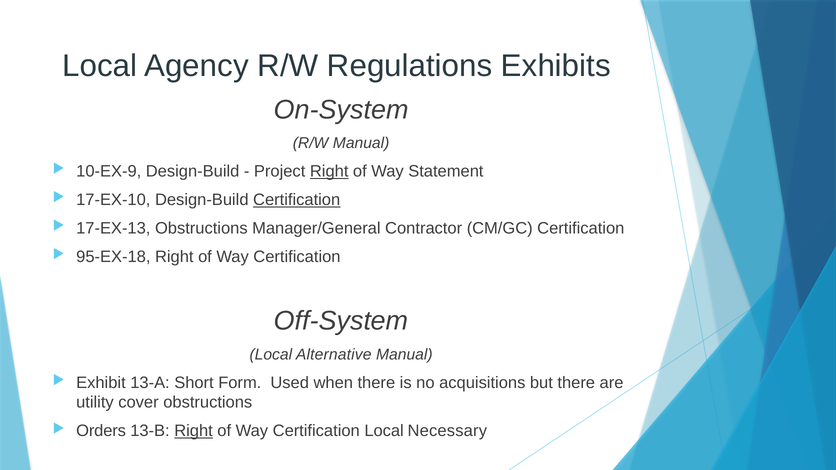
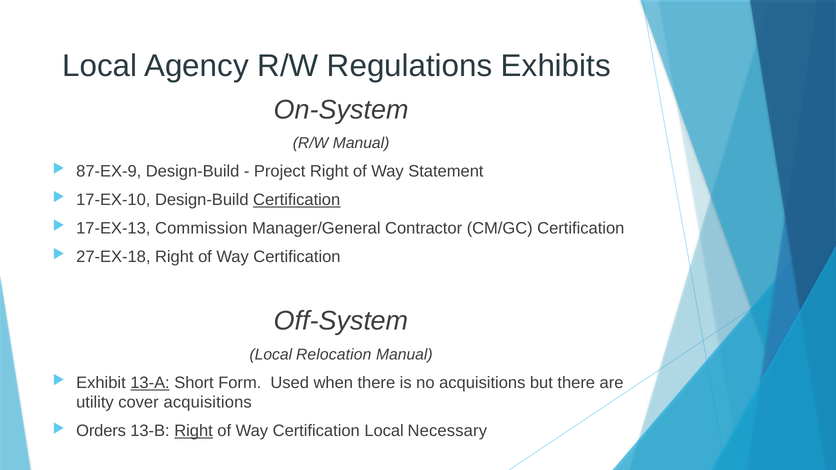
10-EX-9: 10-EX-9 -> 87-EX-9 (109, 171)
Right underline: present -> none (329, 171)
17-EX-13 Obstructions: Obstructions -> Commission (201, 229)
95-EX-18: 95-EX-18 -> 27-EX-18 (113, 257)
Alternative: Alternative -> Relocation (334, 355)
13-A underline: none -> present (150, 383)
cover obstructions: obstructions -> acquisitions (208, 403)
